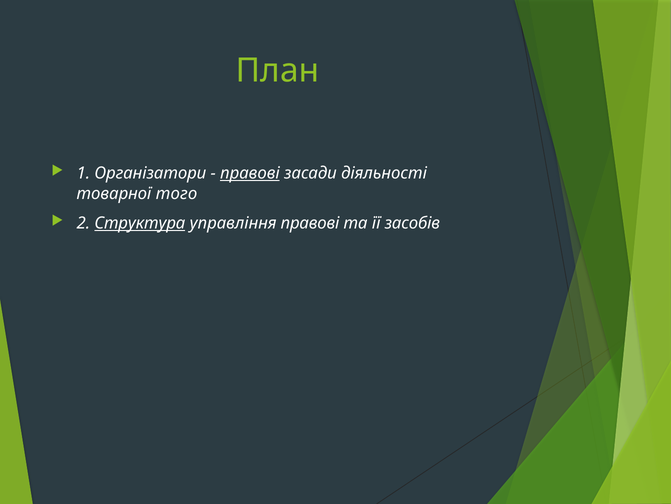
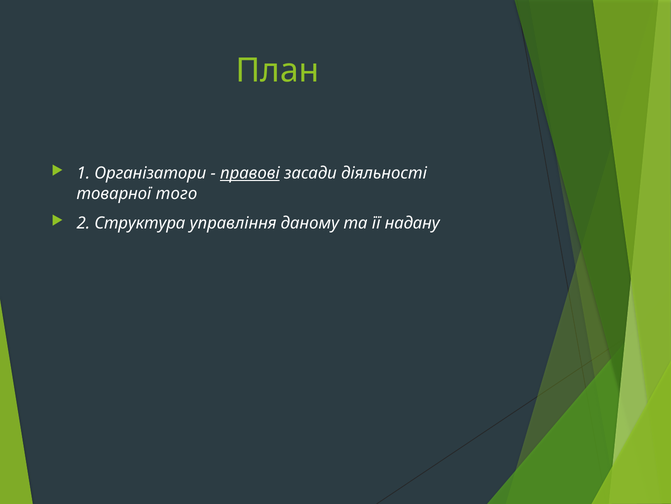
Структура underline: present -> none (140, 223)
управління правові: правові -> даному (310, 223)
засобів: засобів -> надану (412, 223)
